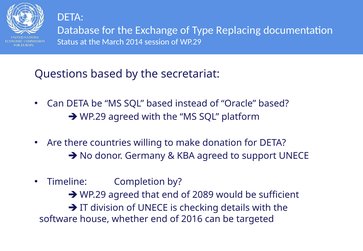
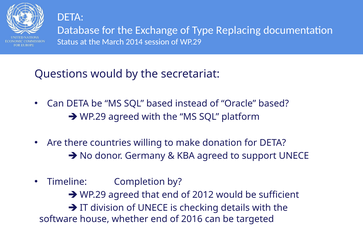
Questions based: based -> would (107, 74)
2089: 2089 -> 2012 (203, 195)
